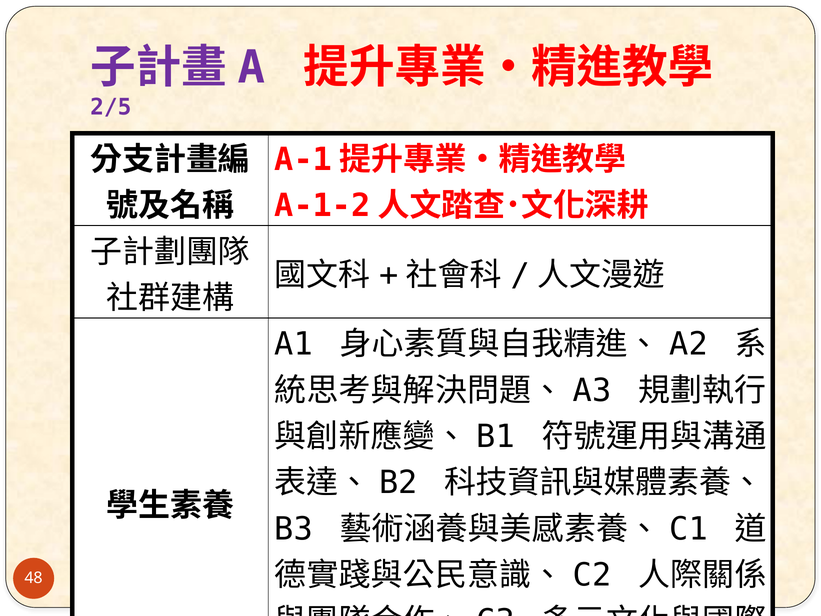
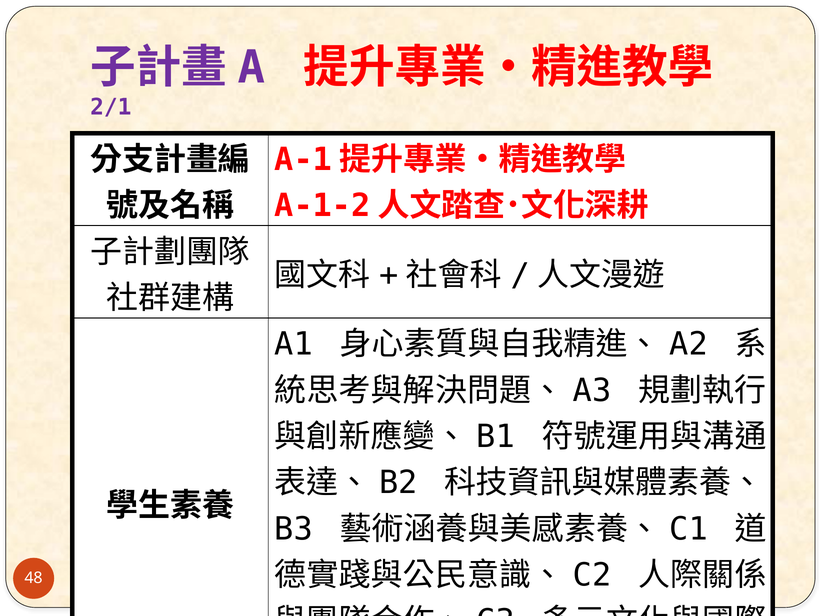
2/5: 2/5 -> 2/1 (111, 107)
